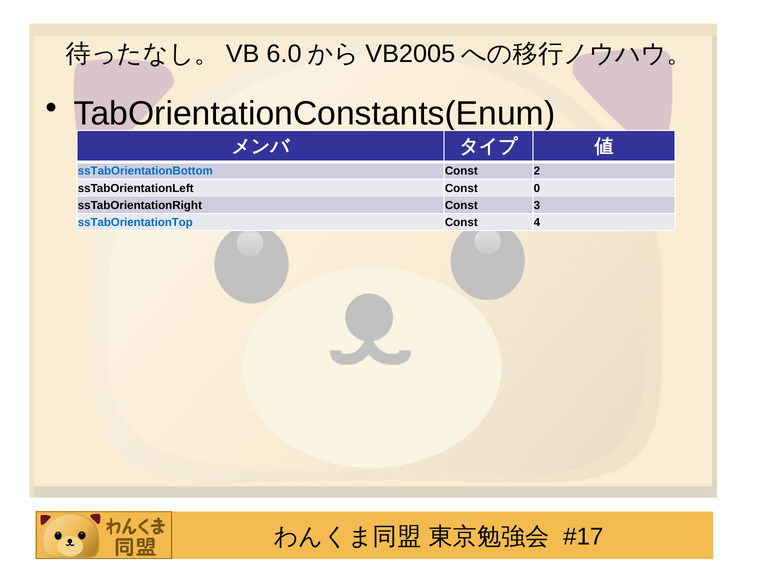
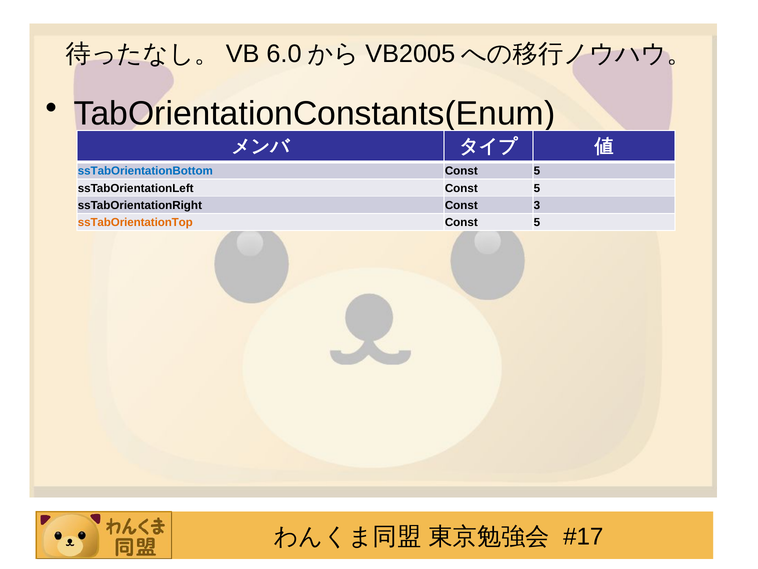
2: 2 -> 5 (537, 171)
ssTabOrientationLeft Const 0: 0 -> 5 (537, 188)
ssTabOrientationTop colour: blue -> orange (135, 222)
4: 4 -> 5 (537, 222)
